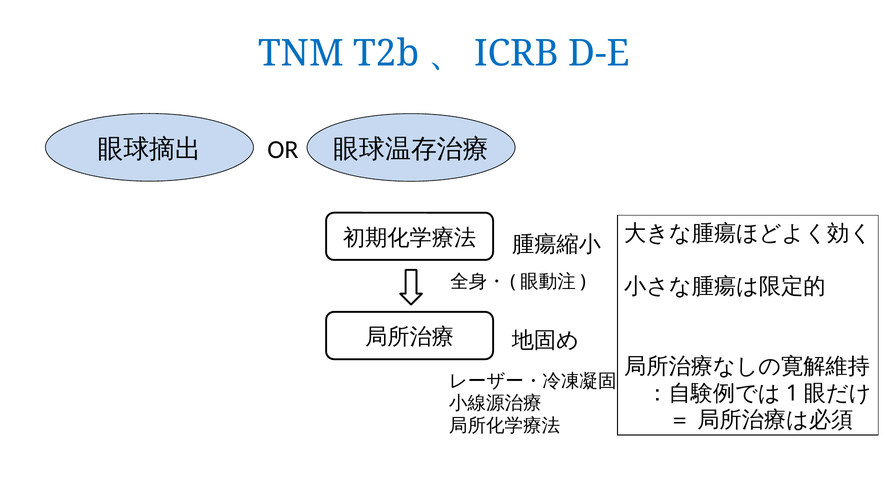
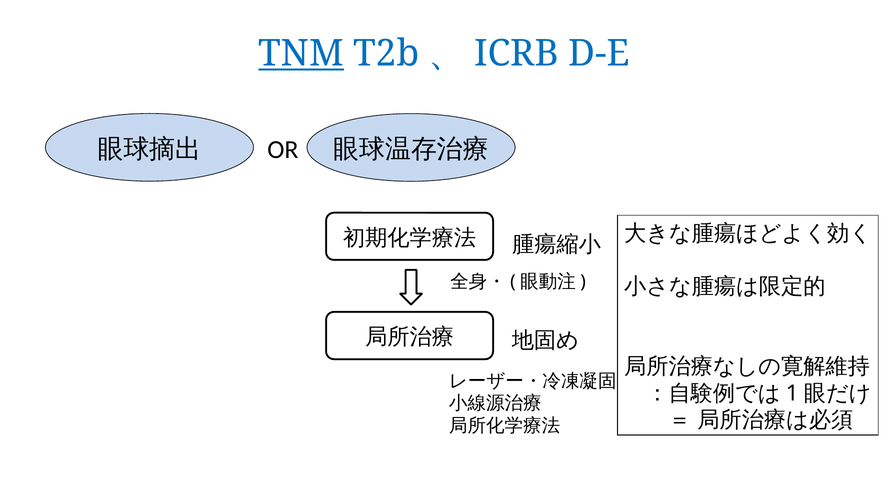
TNM underline: none -> present (301, 54)
